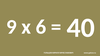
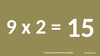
6: 6 -> 2 (41, 27)
40: 40 -> 15 (81, 28)
